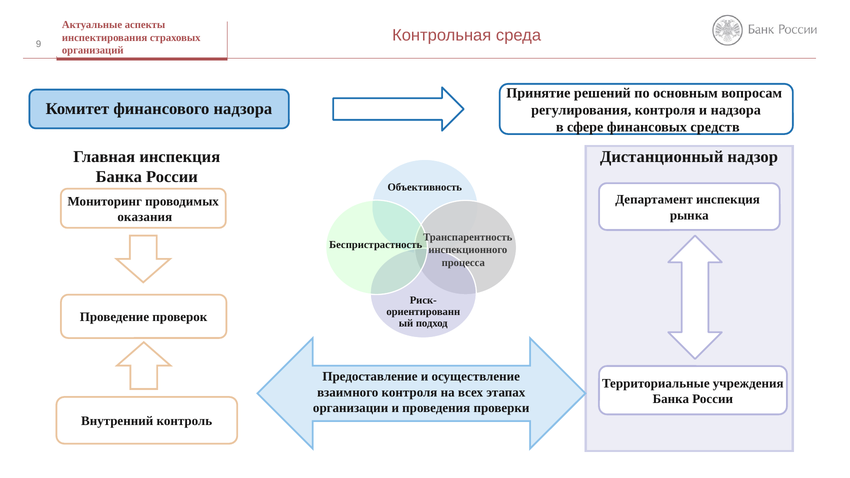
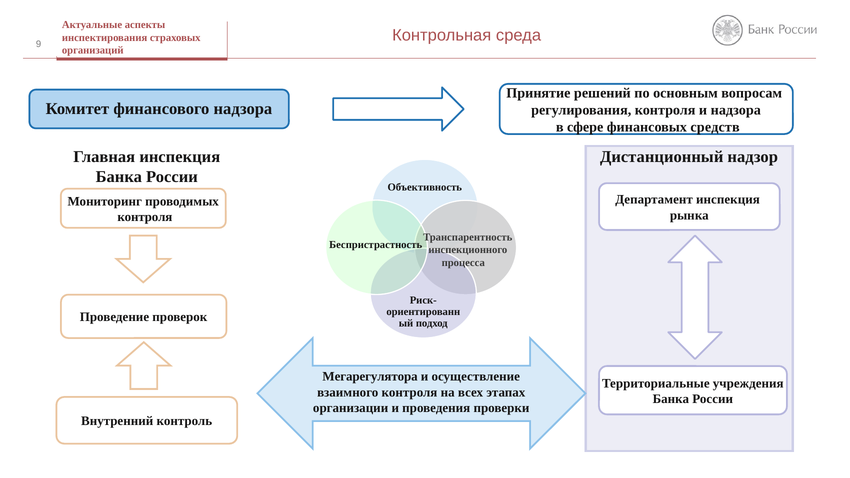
оказания: оказания -> контроля (145, 217)
Предоставление: Предоставление -> Мегарегулятора (370, 377)
